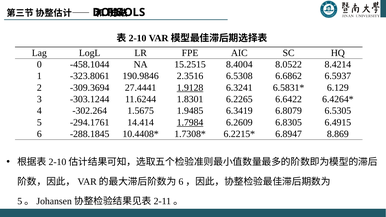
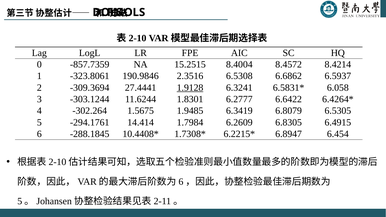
-458.1044: -458.1044 -> -857.7359 (90, 64)
8.0522: 8.0522 -> 8.4572 (289, 64)
6.129: 6.129 -> 6.058 (338, 88)
6.2265: 6.2265 -> 6.2777 (239, 99)
1.7984 underline: present -> none (190, 122)
8.869: 8.869 -> 6.454 (338, 134)
